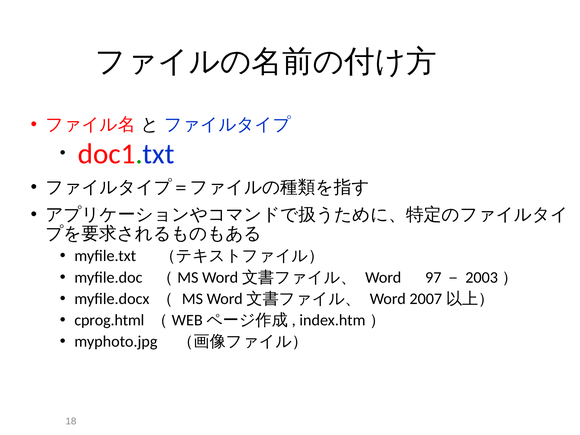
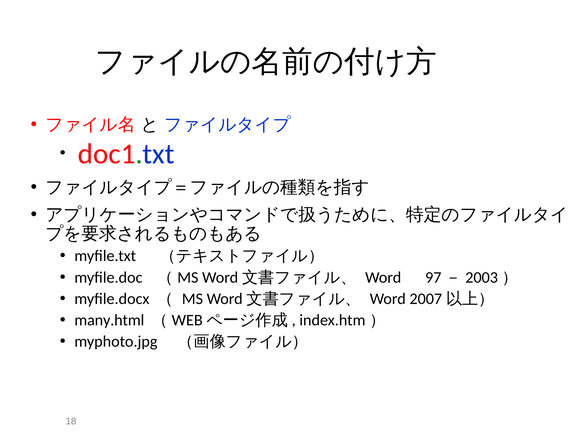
cprog.html: cprog.html -> many.html (109, 320)
